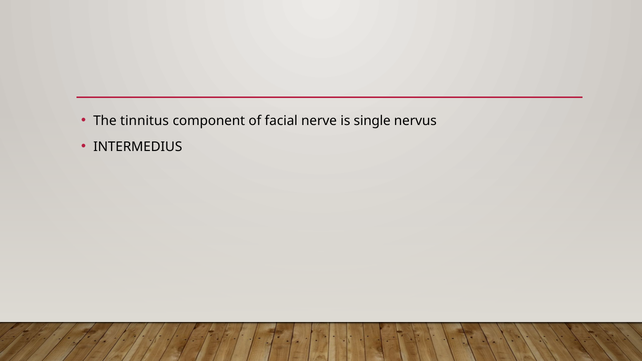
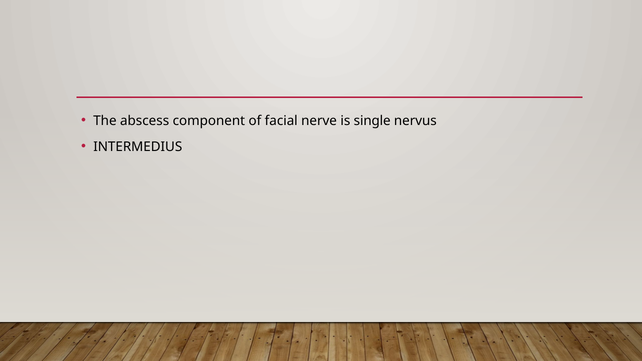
tinnitus: tinnitus -> abscess (145, 121)
